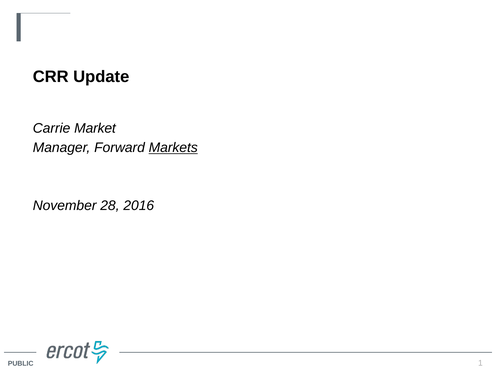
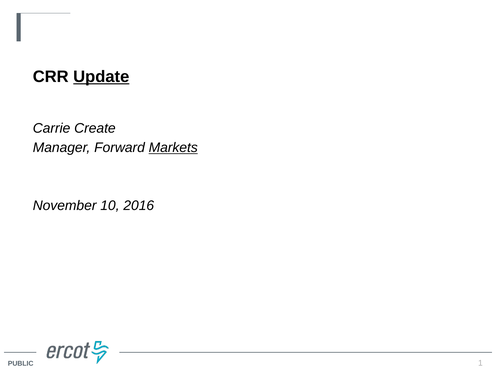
Update underline: none -> present (101, 76)
Market: Market -> Create (95, 128)
28: 28 -> 10 (110, 206)
